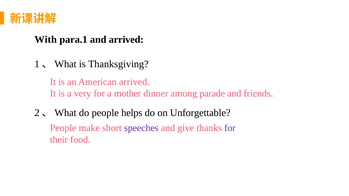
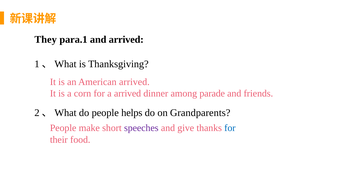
With: With -> They (46, 40)
very: very -> corn (83, 94)
a mother: mother -> arrived (128, 94)
Unforgettable: Unforgettable -> Grandparents (200, 113)
for colour: purple -> blue (230, 128)
